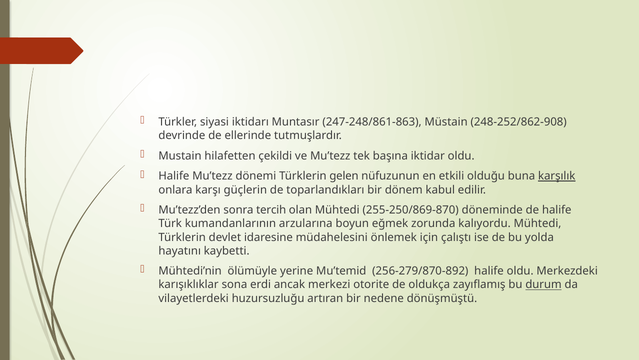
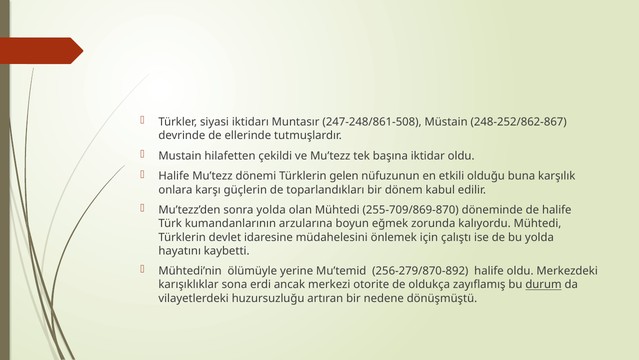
247-248/861-863: 247-248/861-863 -> 247-248/861-508 (372, 122)
248-252/862-908: 248-252/862-908 -> 248-252/862-867 (519, 122)
karşılık underline: present -> none (557, 176)
sonra tercih: tercih -> yolda (271, 210)
255-250/869-870: 255-250/869-870 -> 255-709/869-870 (411, 210)
